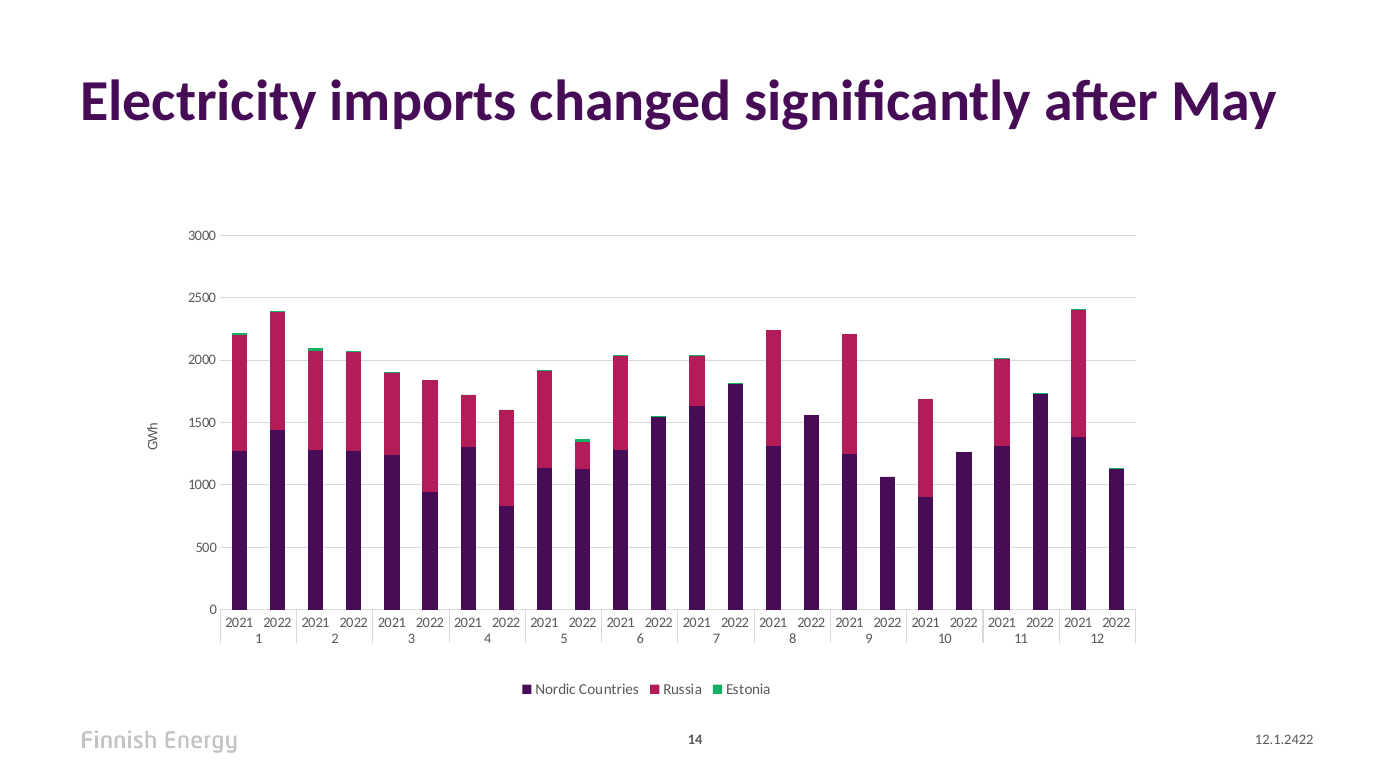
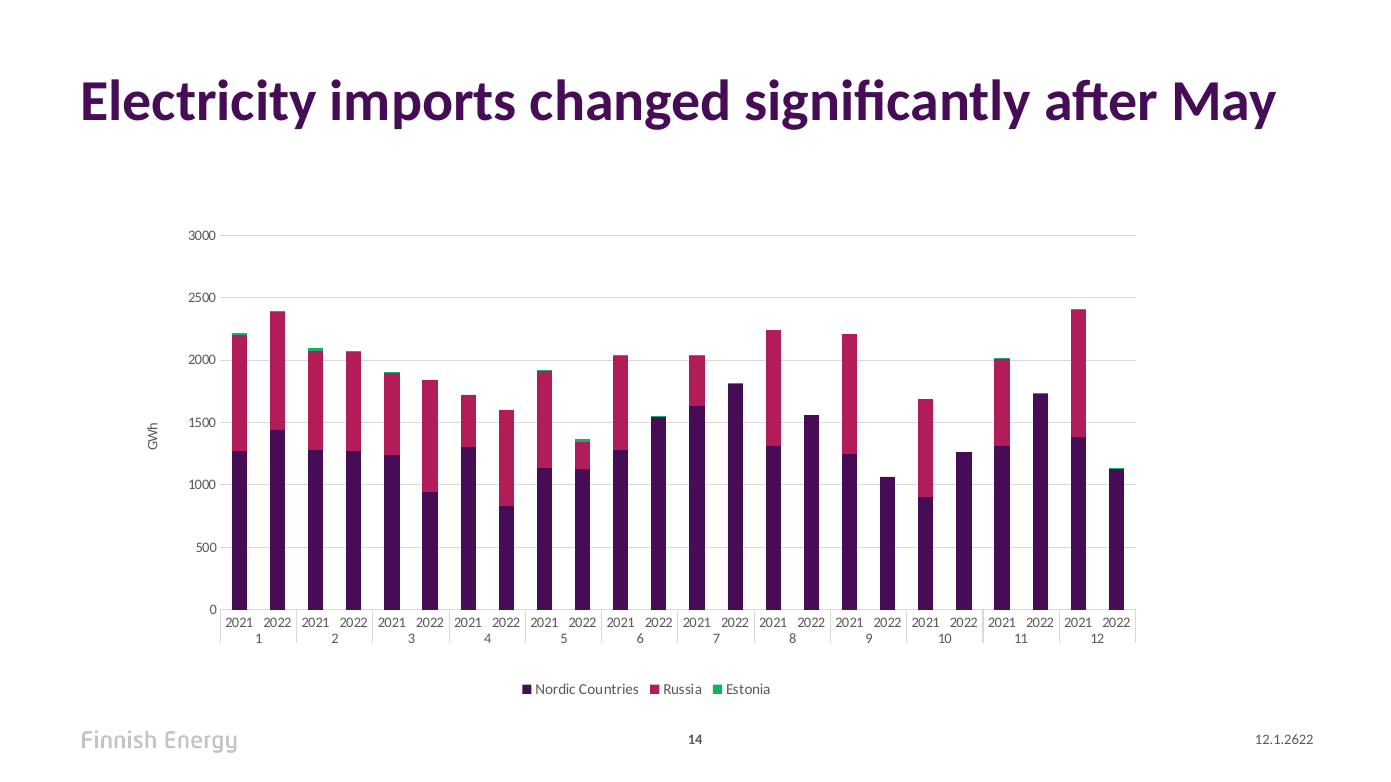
12.1.2422: 12.1.2422 -> 12.1.2622 (1284, 740)
